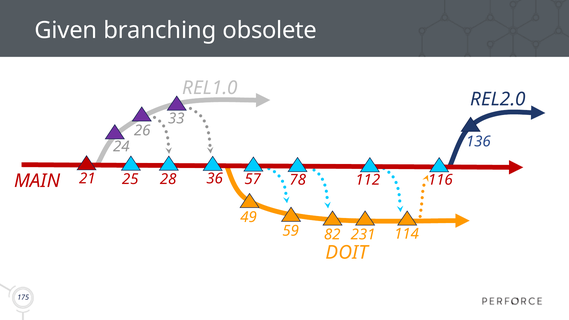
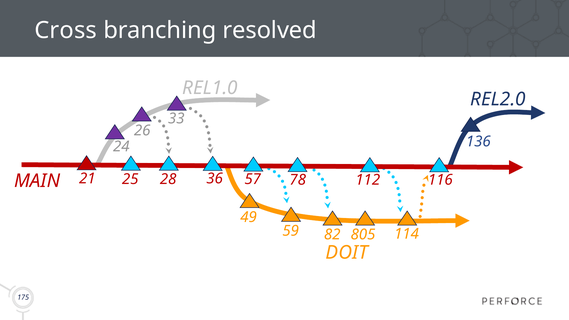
Given: Given -> Cross (66, 30)
obsolete: obsolete -> resolved (270, 30)
231: 231 -> 805 (363, 235)
